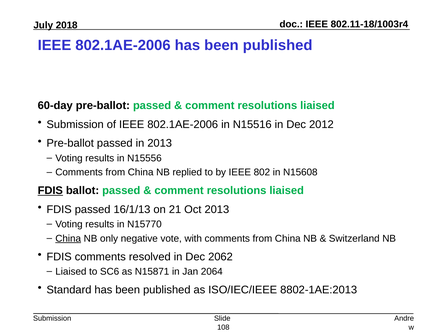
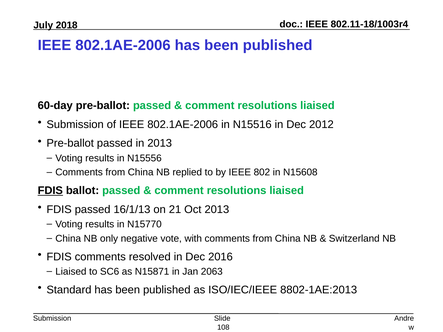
China underline: present -> none (68, 239)
2062: 2062 -> 2016 (221, 257)
2064: 2064 -> 2063 (212, 272)
